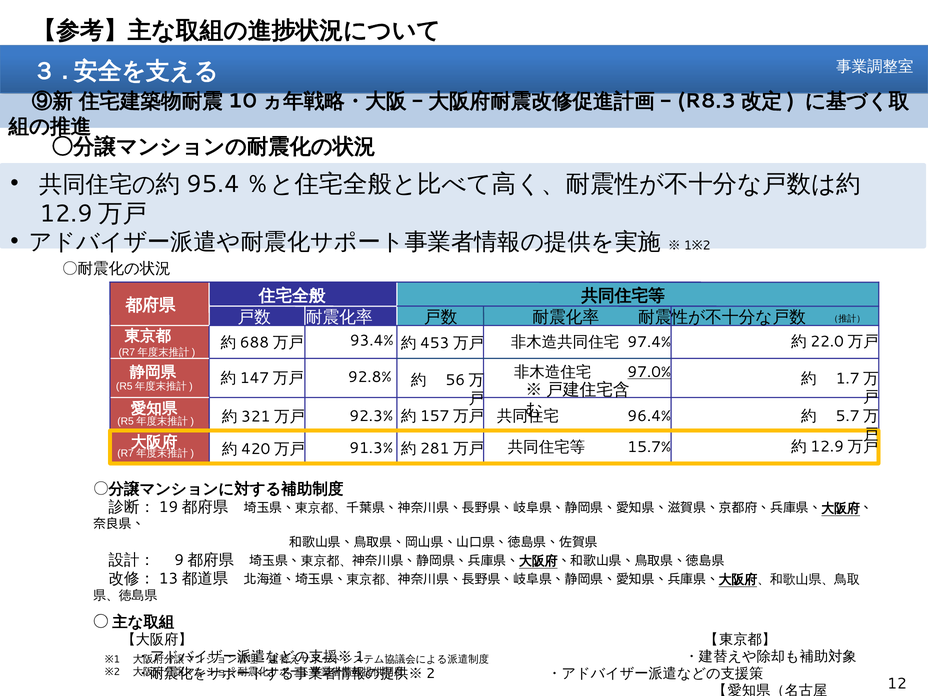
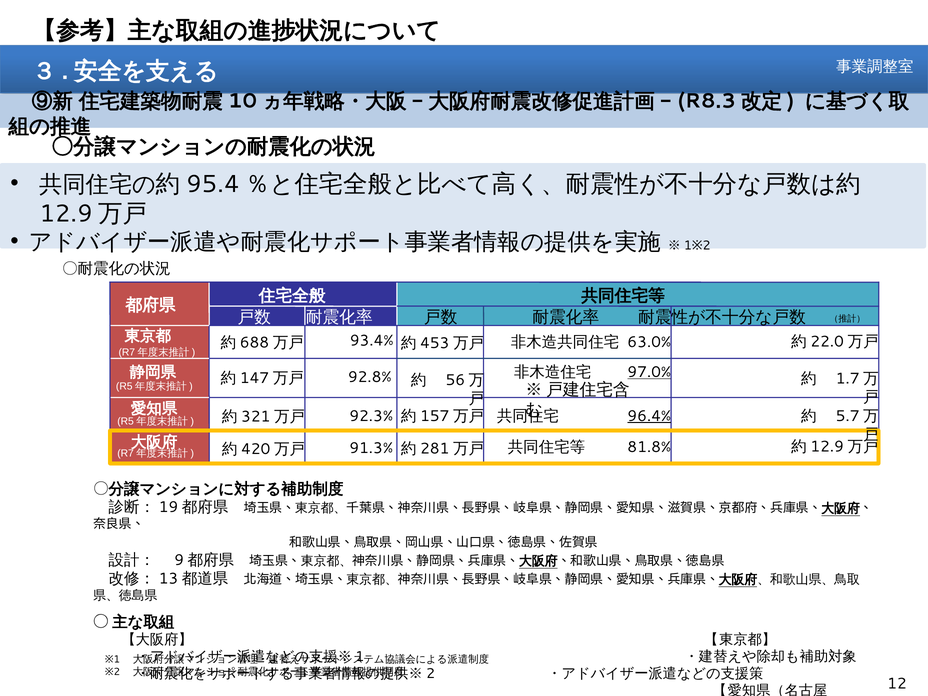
97.4%: 97.4% -> 63.0% (649, 342)
96.4% underline: none -> present (649, 416)
15.7%: 15.7% -> 81.8% (649, 447)
